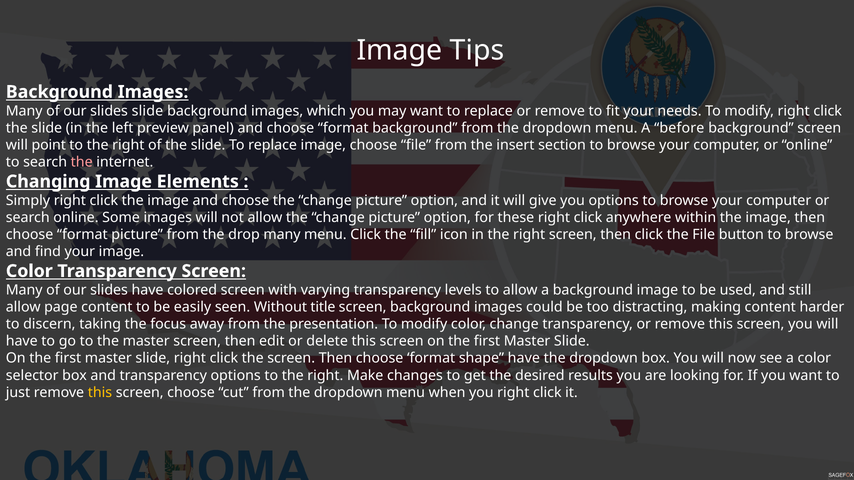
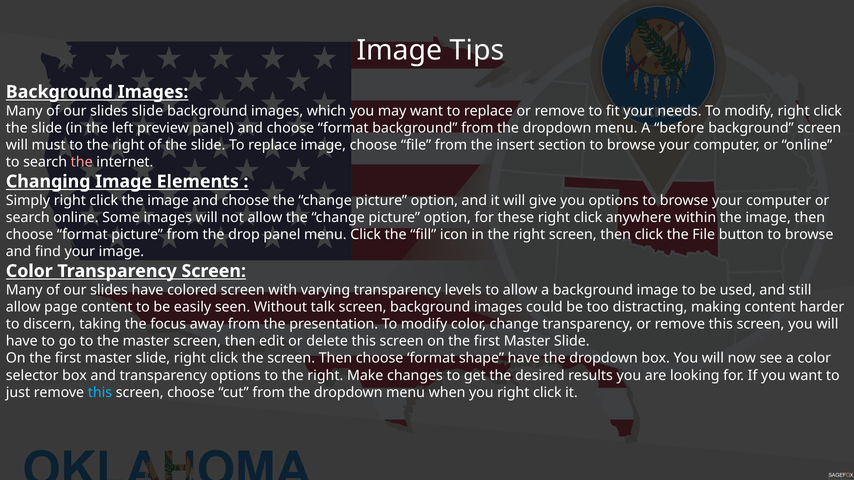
point: point -> must (49, 145)
drop many: many -> panel (282, 235)
title: title -> talk (323, 307)
this colour: yellow -> light blue (100, 393)
